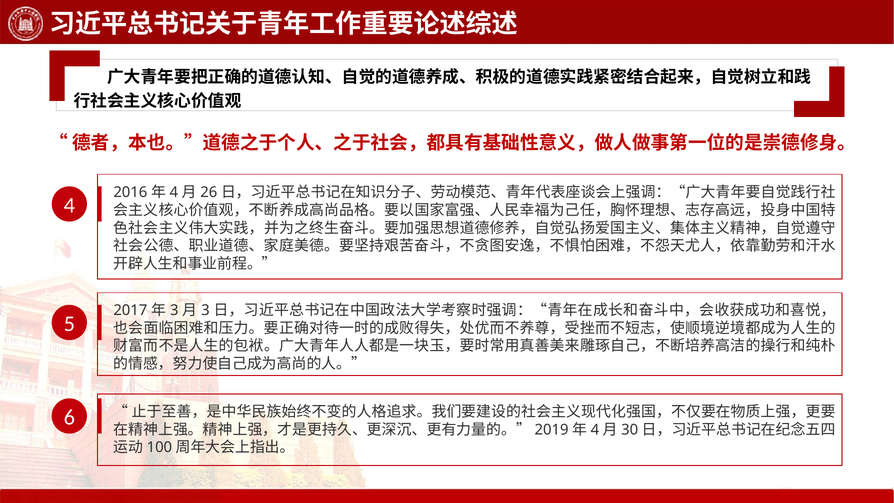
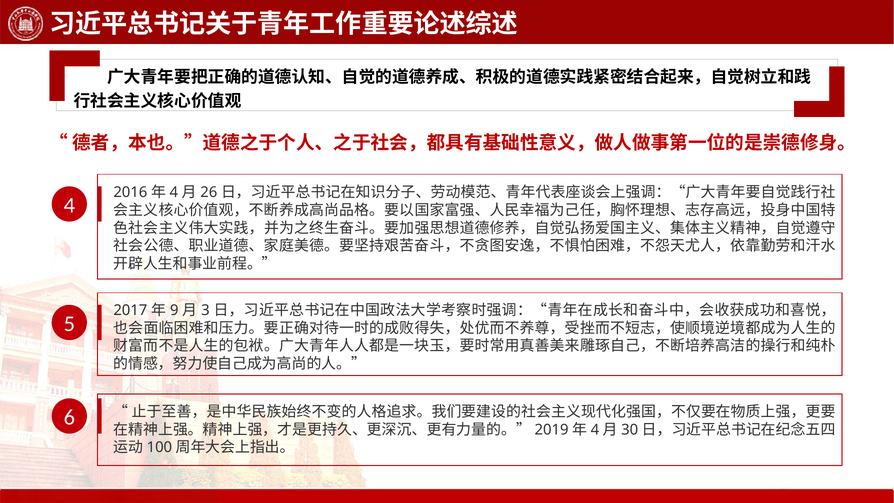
3: 3 -> 9 (174, 310)
